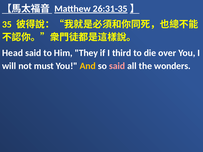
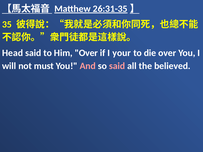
Him They: They -> Over (86, 53)
third: third -> your (122, 53)
And colour: yellow -> pink (88, 66)
wonders: wonders -> believed (172, 66)
